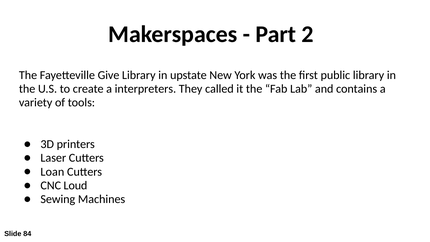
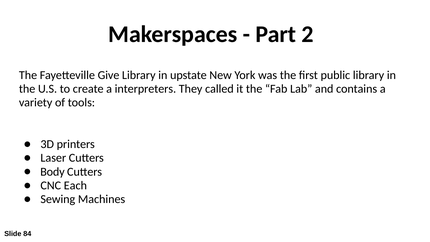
Loan: Loan -> Body (52, 172)
Loud: Loud -> Each (75, 185)
